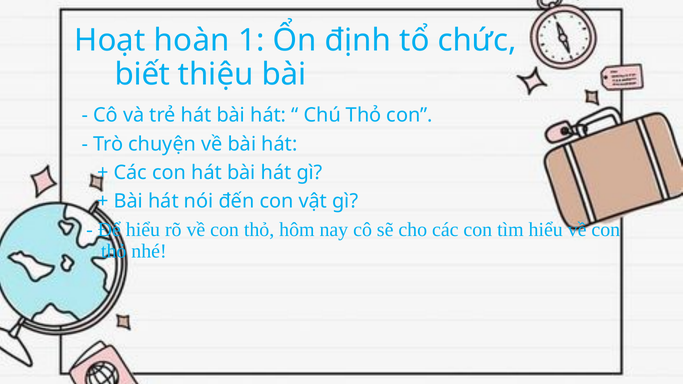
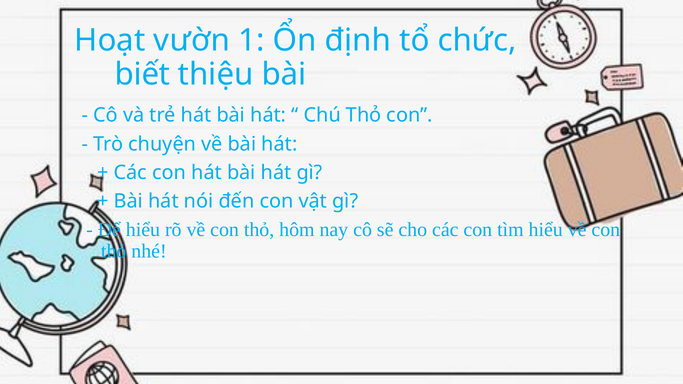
hoàn: hoàn -> vườn (192, 40)
